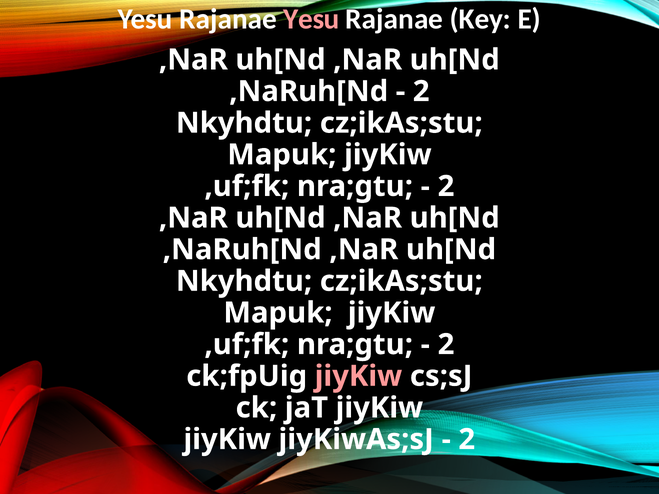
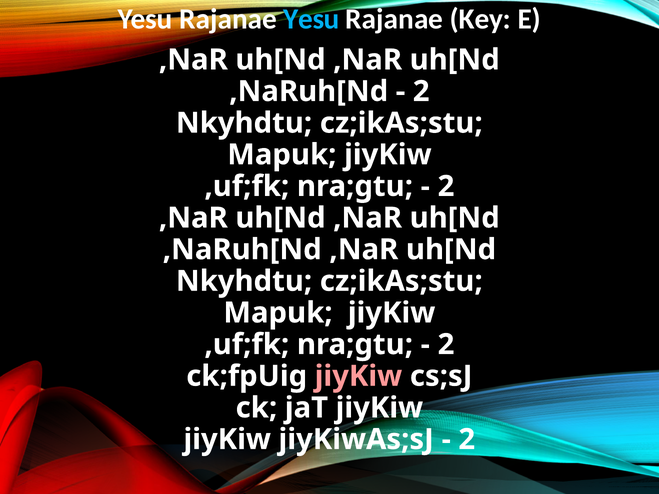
Yesu colour: pink -> light blue (311, 19)
